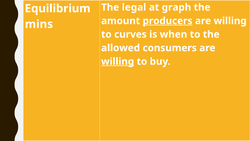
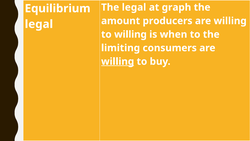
producers underline: present -> none (168, 21)
mins: mins -> legal (39, 24)
to curves: curves -> willing (130, 34)
allowed: allowed -> limiting (121, 48)
